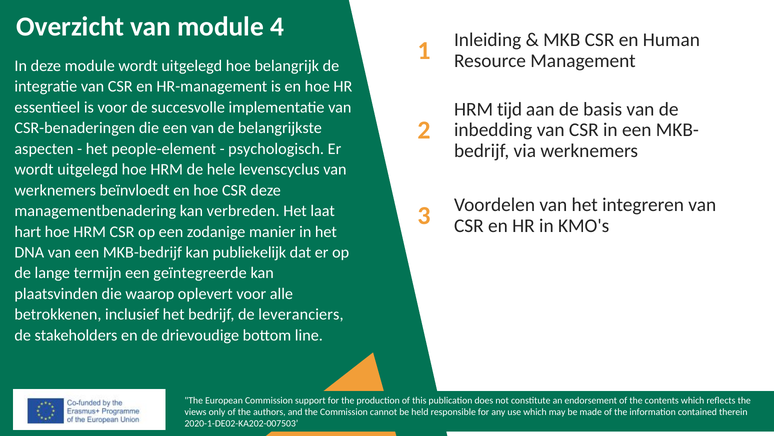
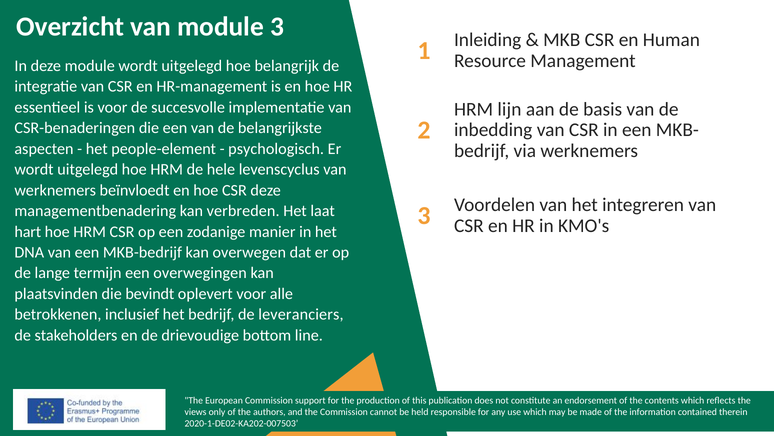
module 4: 4 -> 3 (277, 27)
tijd: tijd -> lijn (509, 109)
publiekelijk: publiekelijk -> overwegen (249, 252)
geïntegreerde: geïntegreerde -> overwegingen (200, 273)
waarop: waarop -> bevindt (150, 293)
